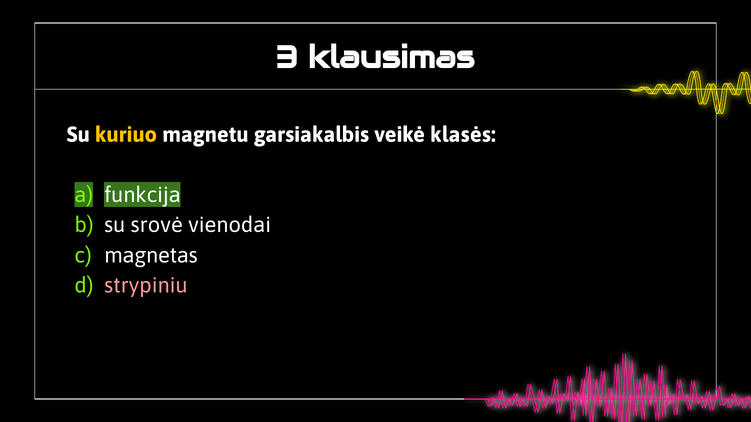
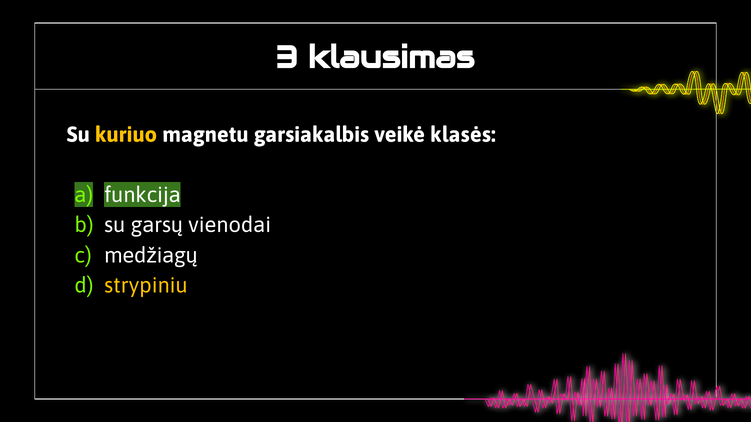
srovė: srovė -> garsų (157, 225)
magnetas: magnetas -> medžiagų (151, 256)
strypiniu colour: pink -> yellow (146, 286)
